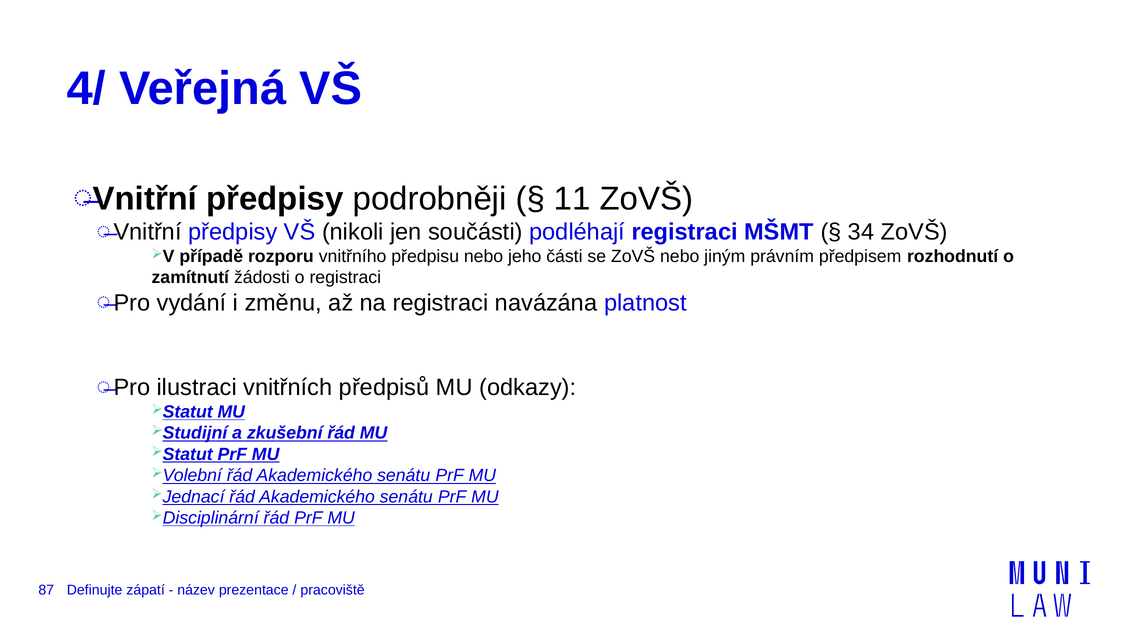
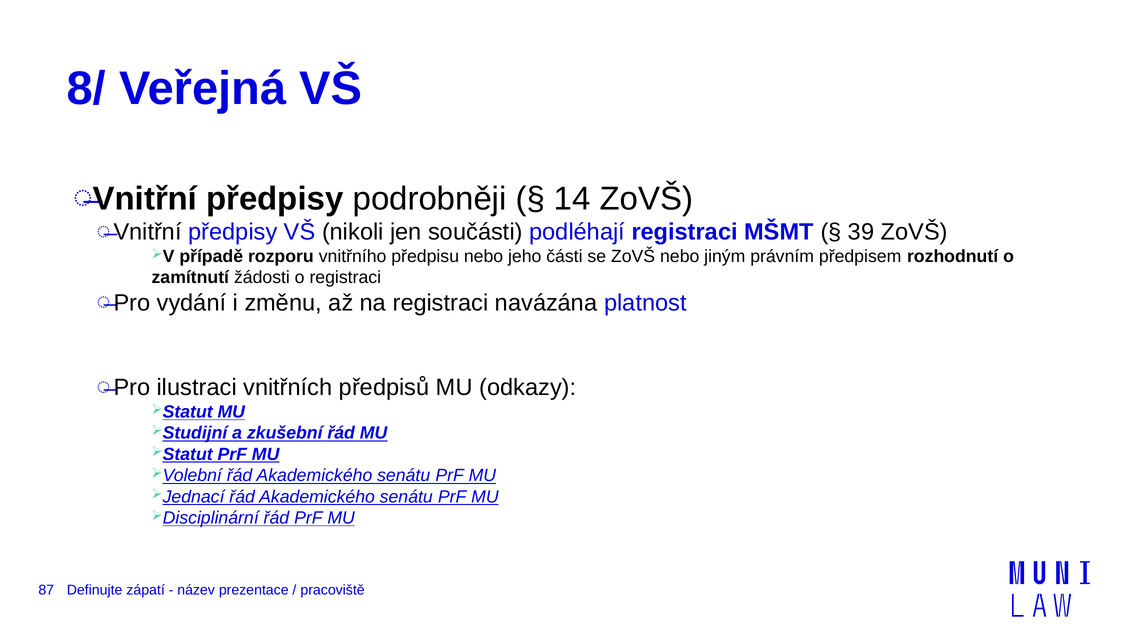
4/: 4/ -> 8/ (86, 89)
11: 11 -> 14 (572, 199)
34: 34 -> 39 (861, 232)
